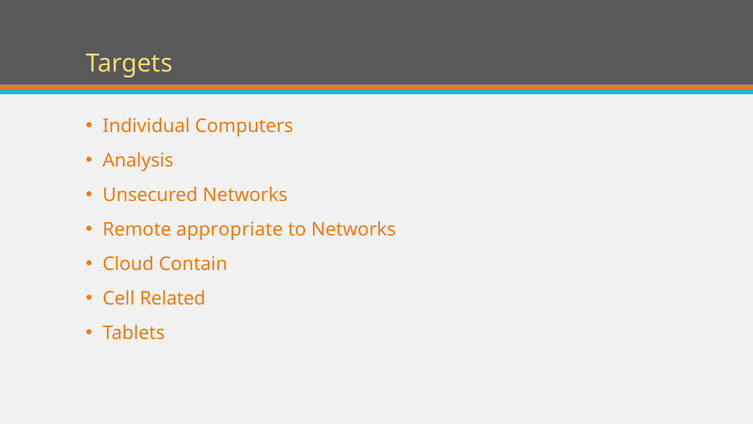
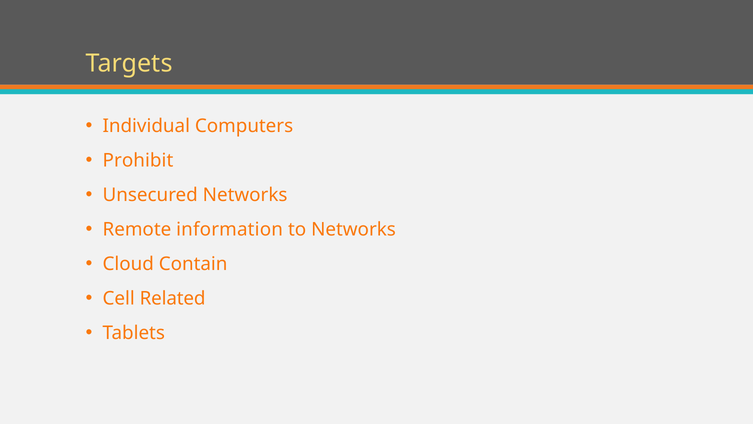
Analysis: Analysis -> Prohibit (138, 160)
appropriate: appropriate -> information (230, 229)
